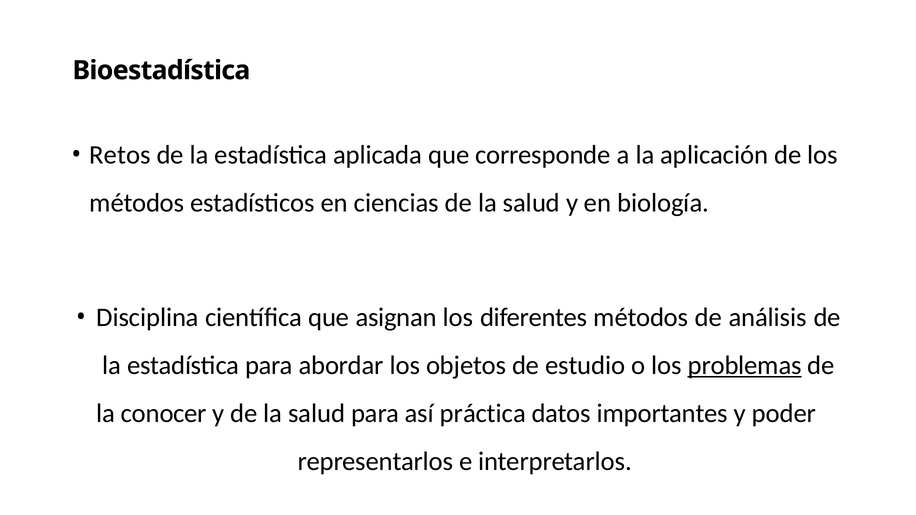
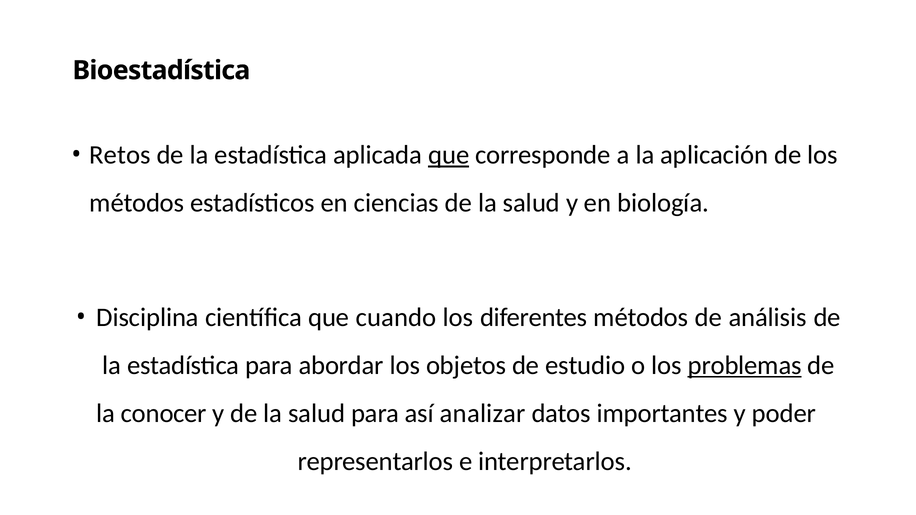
que underline: none -> present (449, 155)
asignan: asignan -> cuando (396, 317)
práctica: práctica -> analizar (483, 414)
